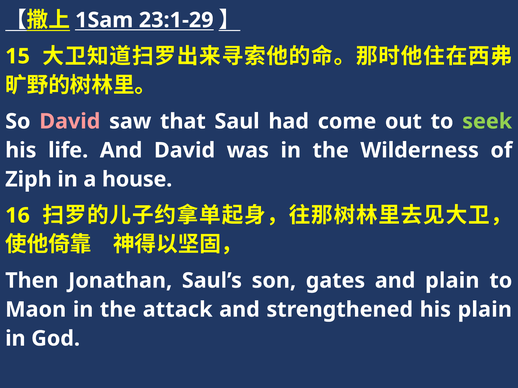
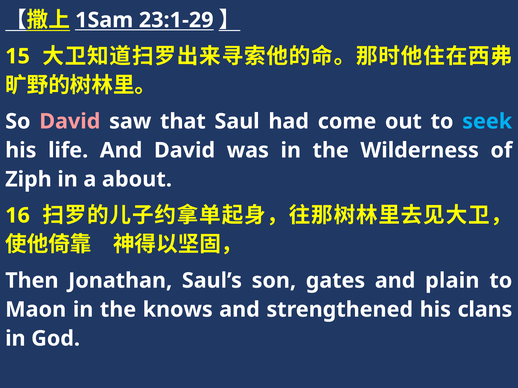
seek colour: light green -> light blue (487, 122)
house: house -> about (137, 180)
attack: attack -> knows (178, 310)
his plain: plain -> clans (485, 310)
